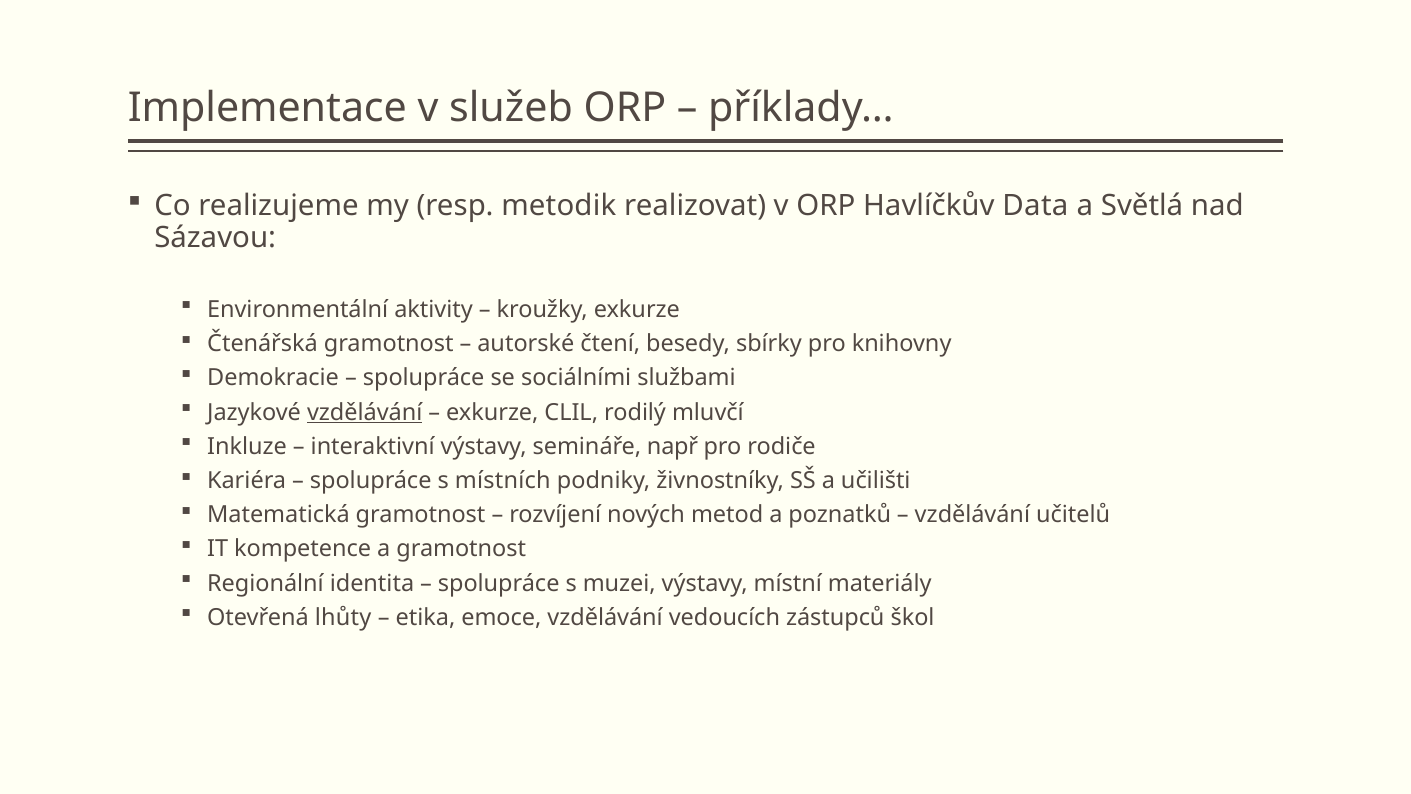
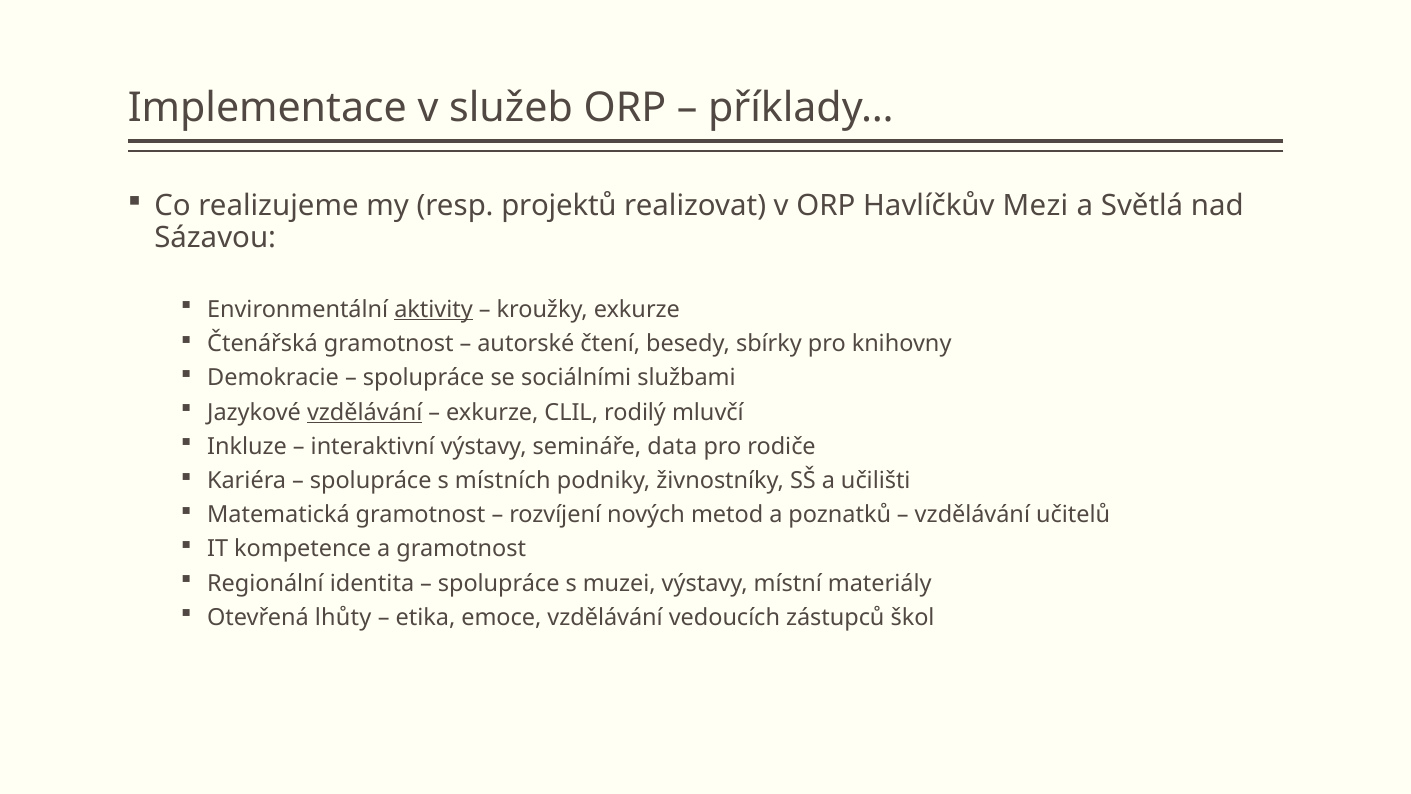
metodik: metodik -> projektů (559, 206)
Data: Data -> Mezi (1035, 206)
aktivity underline: none -> present (434, 310)
např: např -> data (672, 446)
